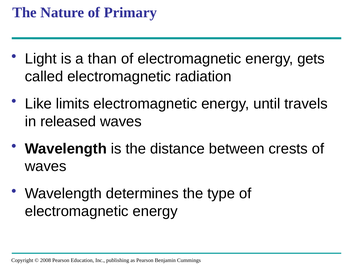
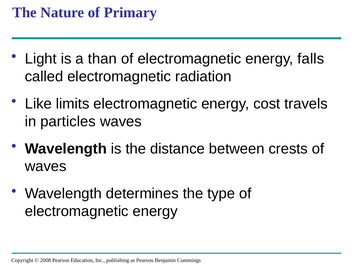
gets: gets -> falls (311, 59)
until: until -> cost (267, 104)
released: released -> particles (68, 121)
